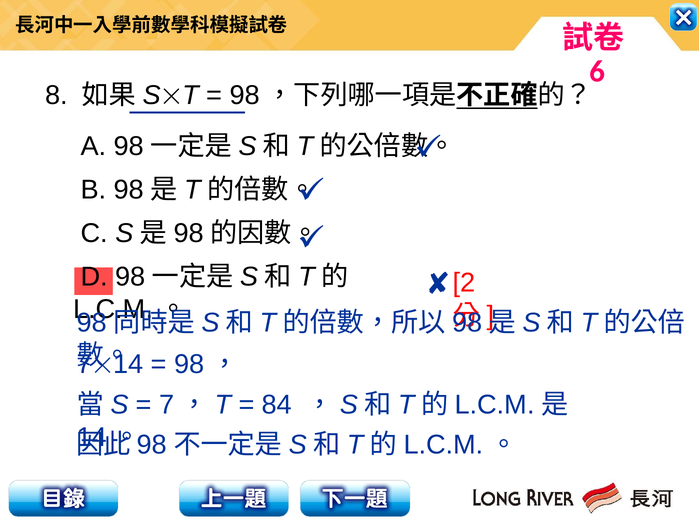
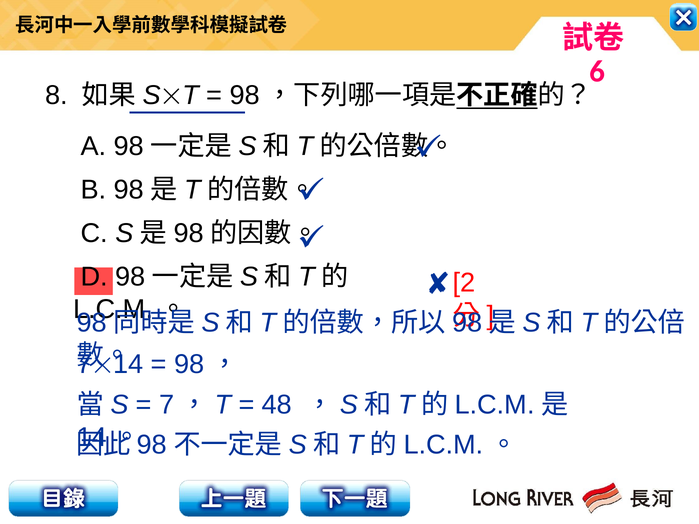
84: 84 -> 48 (277, 405)
